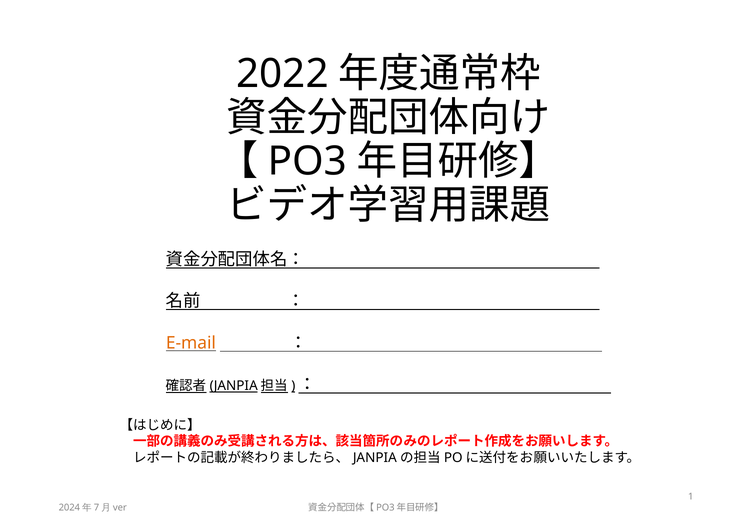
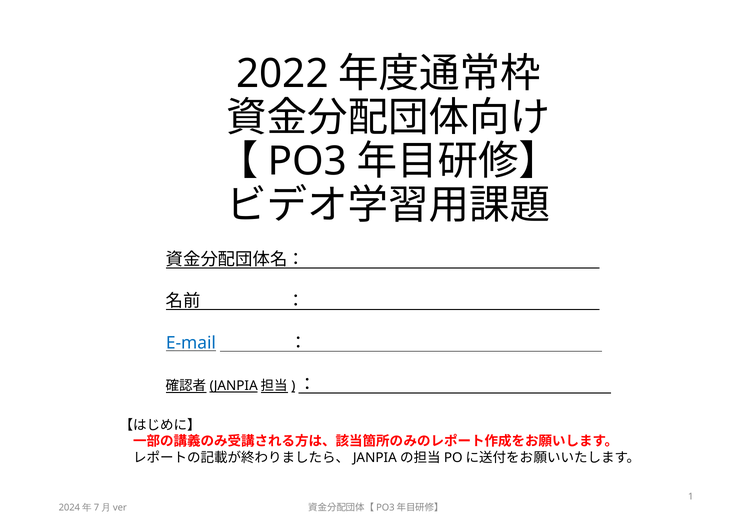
E-mail colour: orange -> blue (191, 343)
